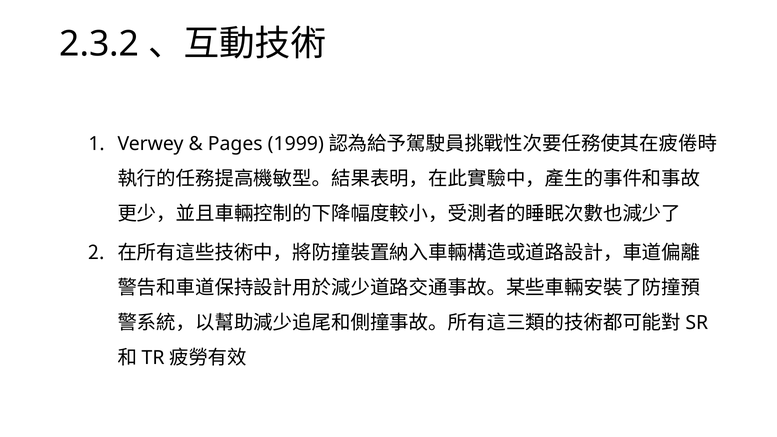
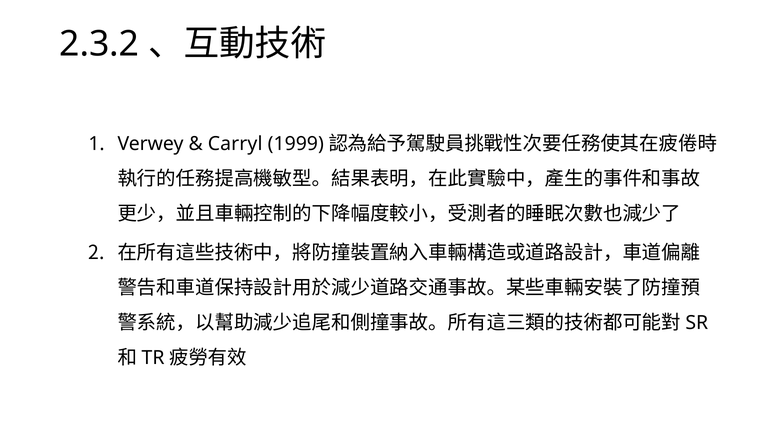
Pages: Pages -> Carryl (235, 144)
